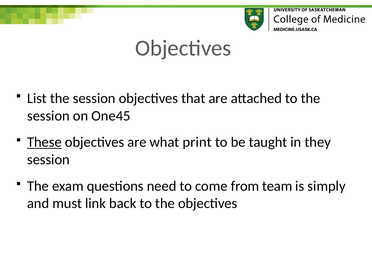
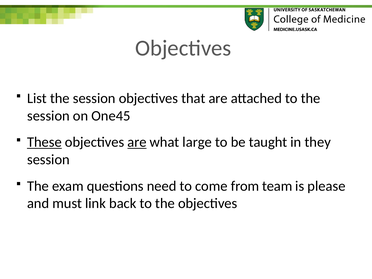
are underline: none -> present (137, 142)
print: print -> large (197, 142)
simply: simply -> please (327, 186)
